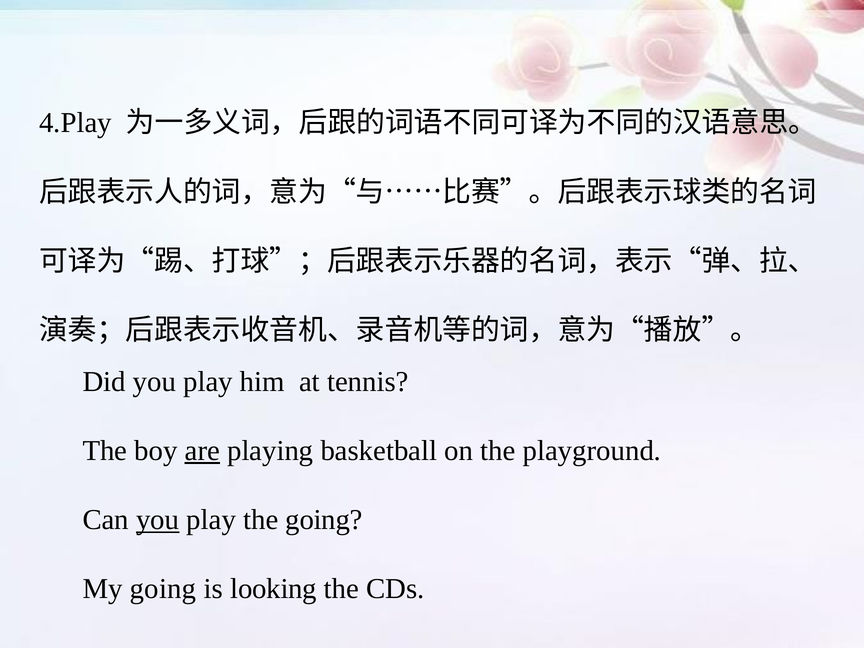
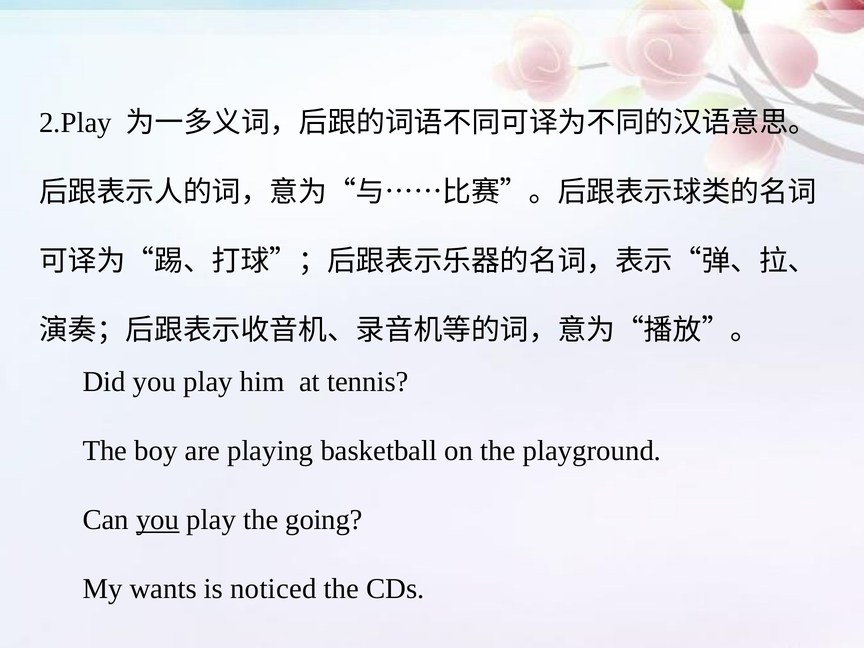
4.Play: 4.Play -> 2.Play (75, 123)
are underline: present -> none (202, 451)
My going: going -> wants (163, 589)
looking: looking -> noticed (273, 589)
